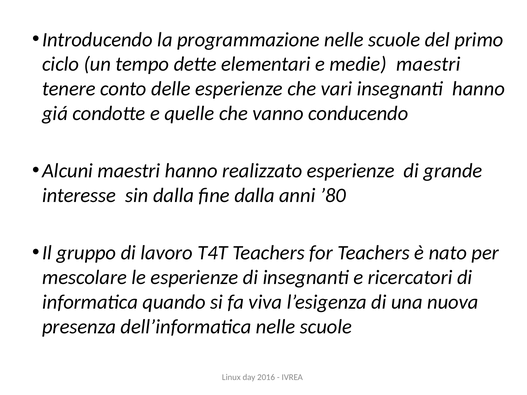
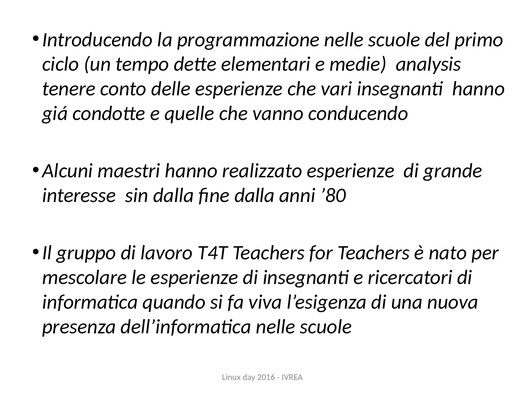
medie maestri: maestri -> analysis (429, 64)
